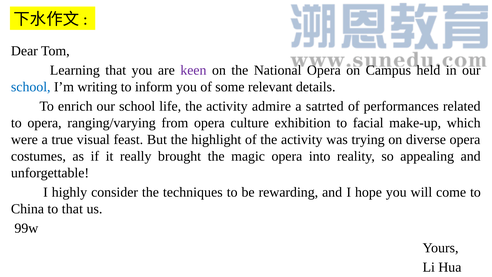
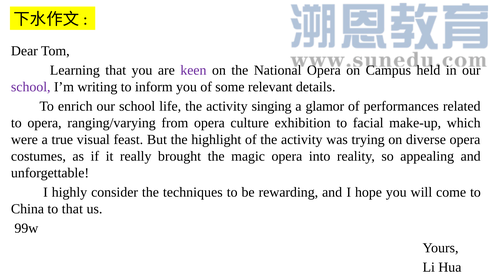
school colour: blue -> purple (31, 87)
admire: admire -> singing (272, 106)
satrted: satrted -> glamor (325, 106)
